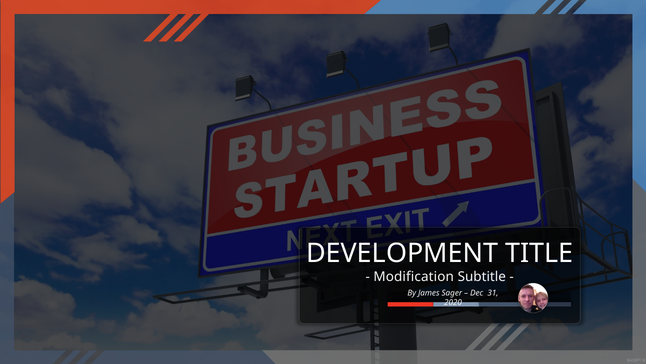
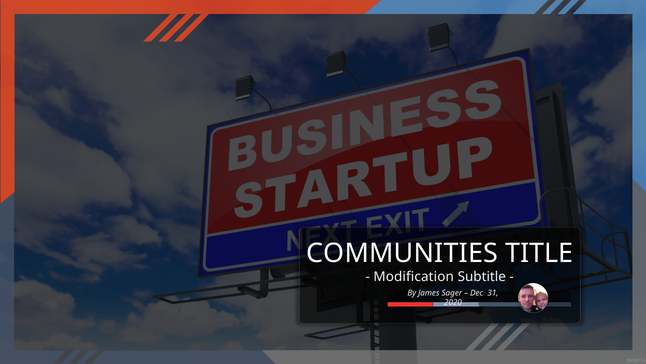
DEVELOPMENT: DEVELOPMENT -> COMMUNITIES (402, 253)
